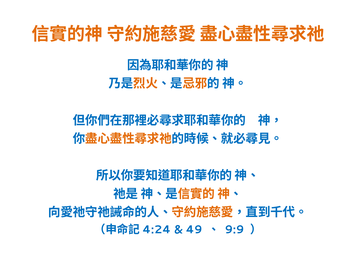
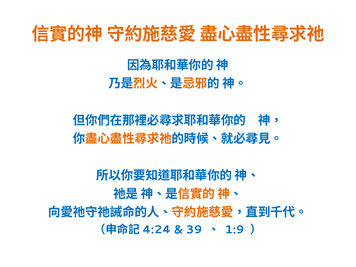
49: 49 -> 39 (194, 230)
9:9: 9:9 -> 1:9 (234, 230)
